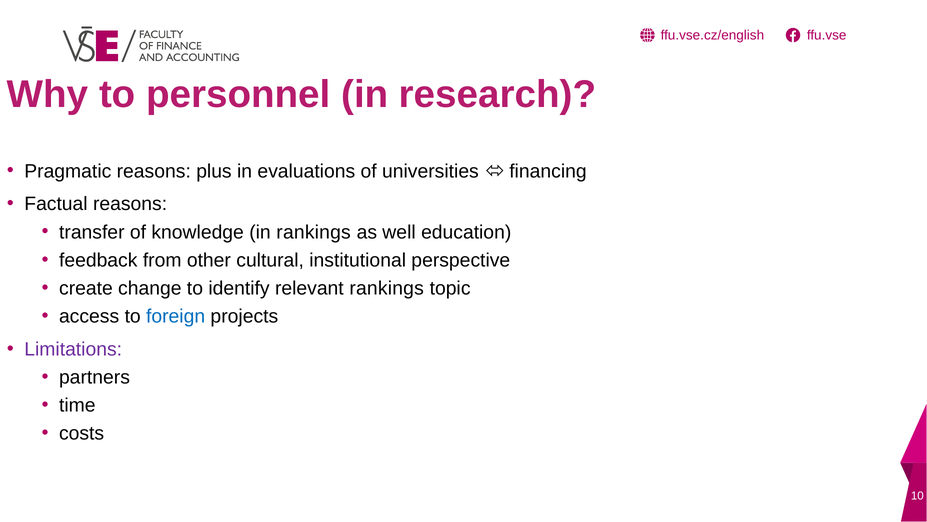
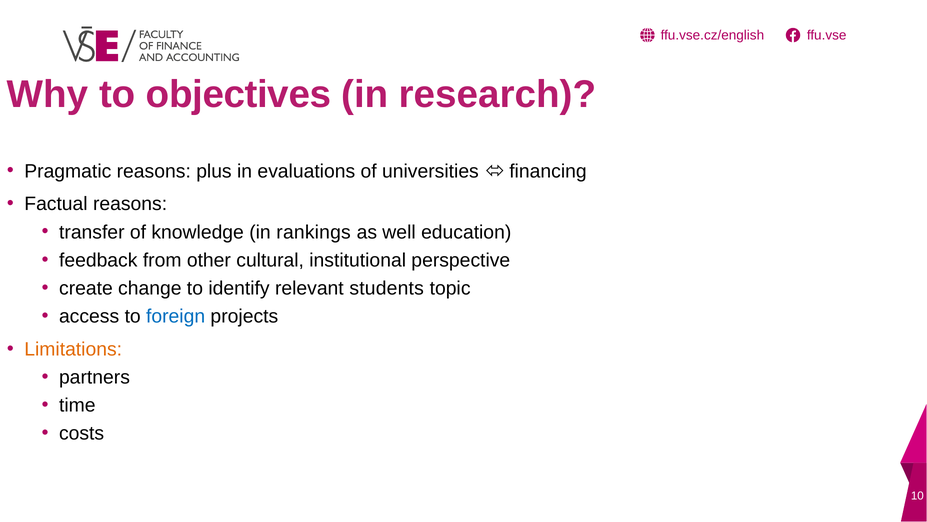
personnel: personnel -> objectives (238, 95)
relevant rankings: rankings -> students (387, 288)
Limitations colour: purple -> orange (73, 349)
